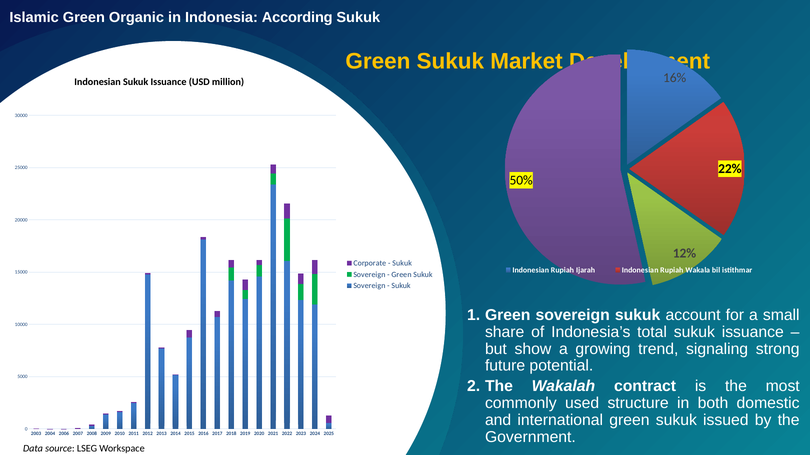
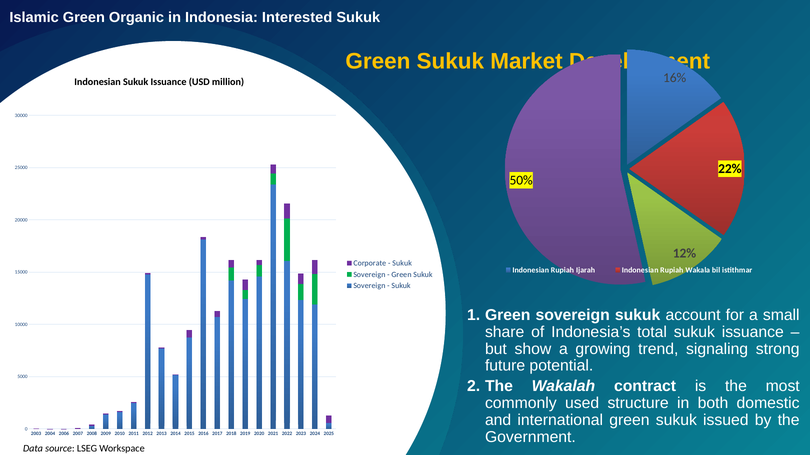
According: According -> Interested (297, 17)
